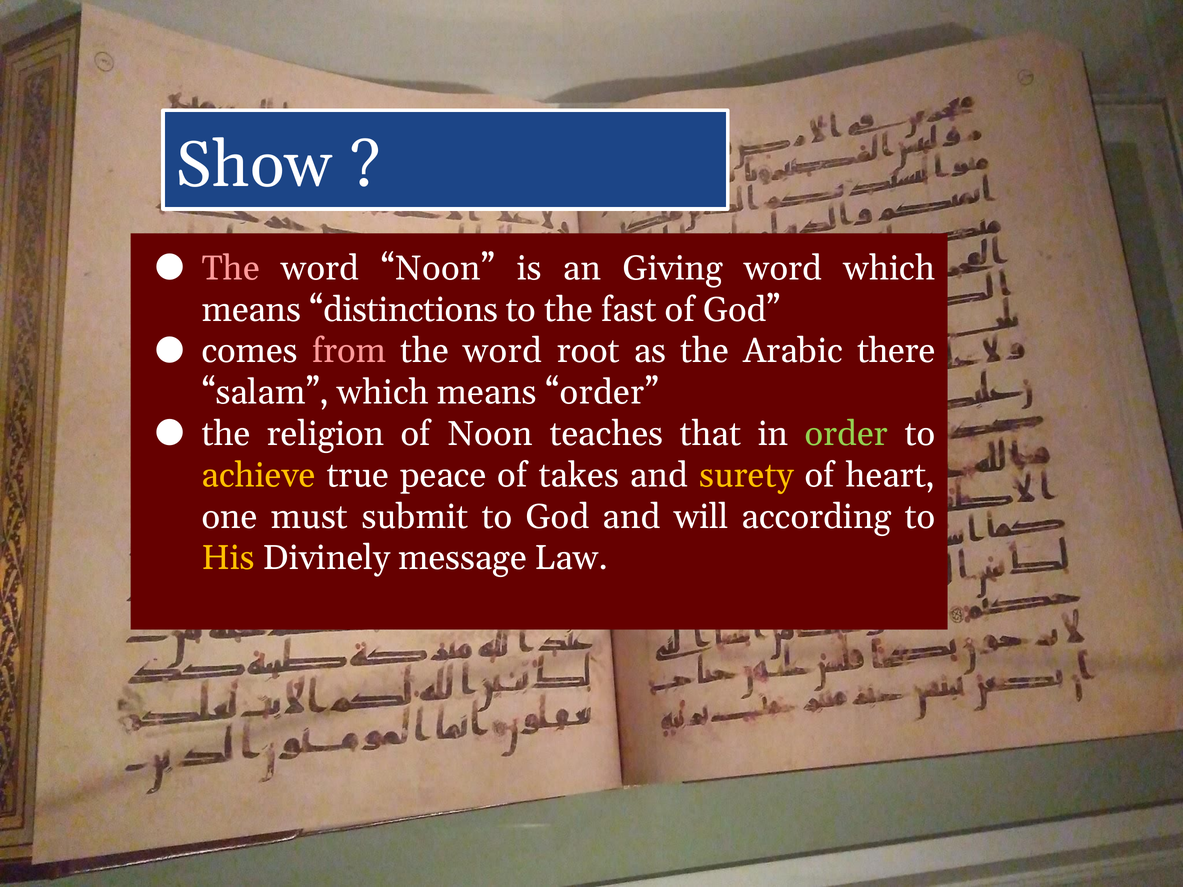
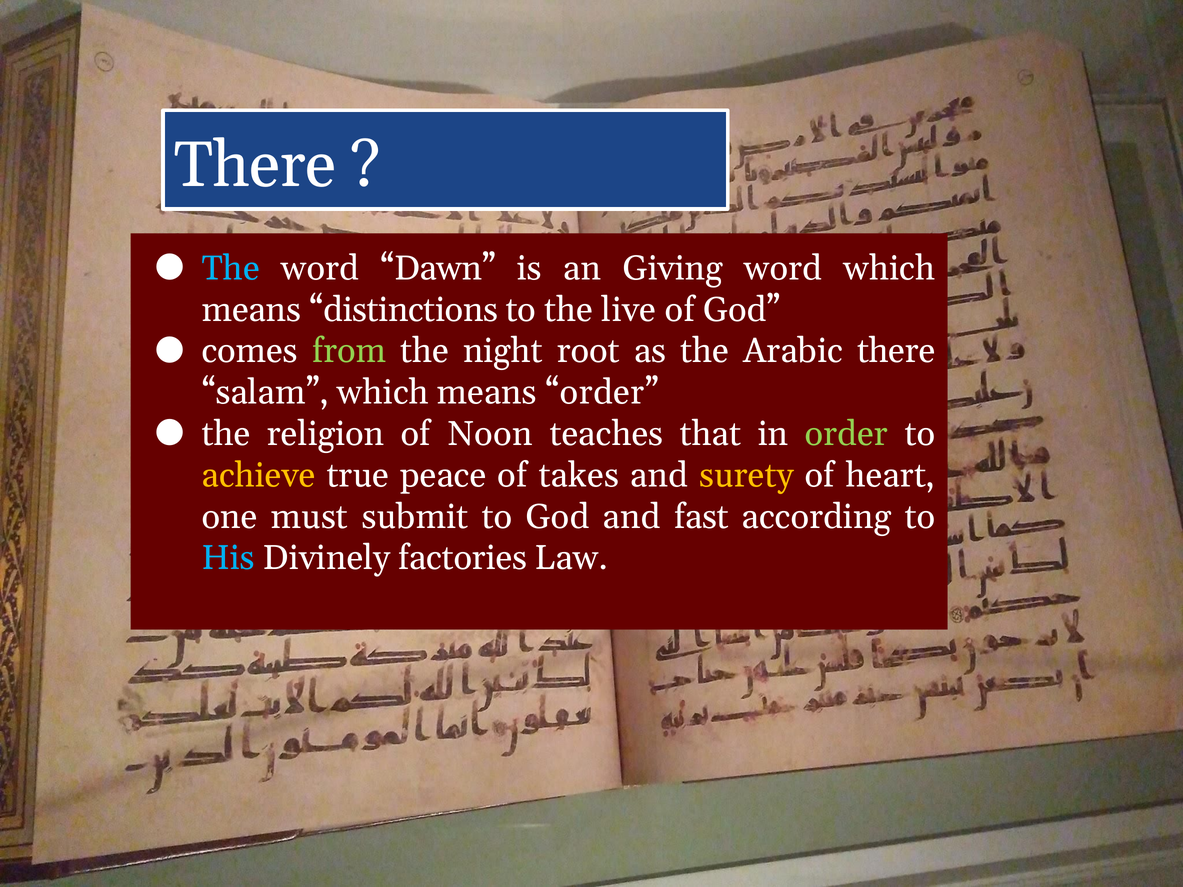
Show: Show -> There (255, 165)
The colour: pink -> light blue (231, 268)
word Noon: Noon -> Dawn (438, 268)
fast: fast -> live (629, 310)
from colour: pink -> light green (349, 351)
word: word -> night (503, 351)
will: will -> fast (701, 517)
His colour: yellow -> light blue (228, 558)
message: message -> factories (463, 558)
